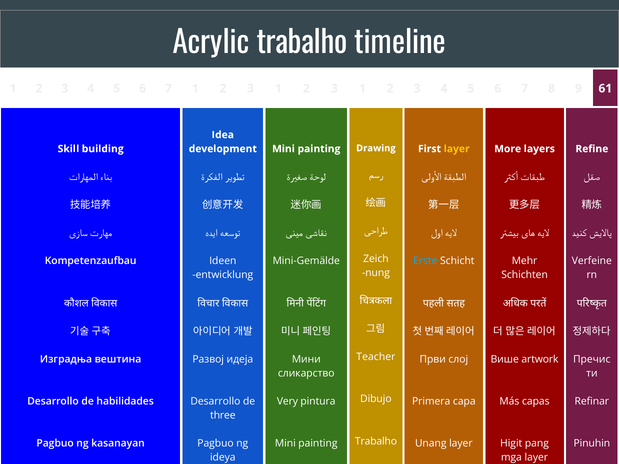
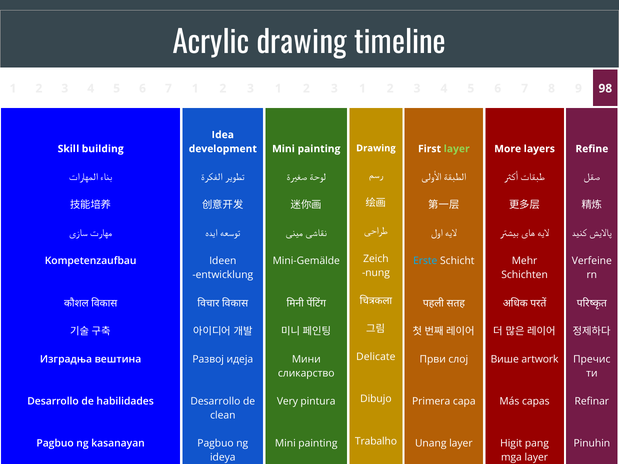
Acrylic trabalho: trabalho -> drawing (302, 43)
61: 61 -> 98 (605, 89)
layer colour: yellow -> light green (457, 149)
Teacher: Teacher -> Delicate (376, 357)
three: three -> clean (223, 416)
